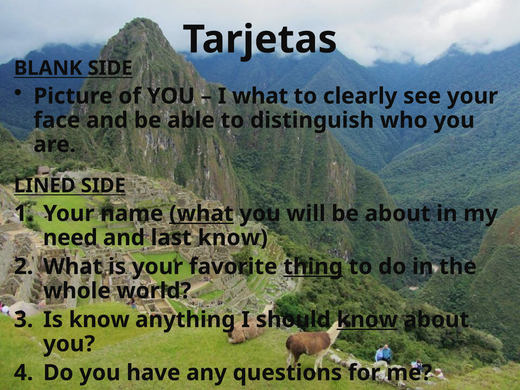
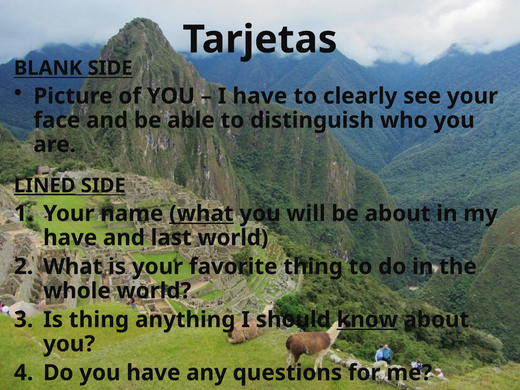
I what: what -> have (260, 96)
LINED underline: none -> present (45, 186)
need: need -> have (70, 238)
last know: know -> world (233, 238)
thing underline: present -> none (313, 267)
Is know: know -> thing (99, 320)
